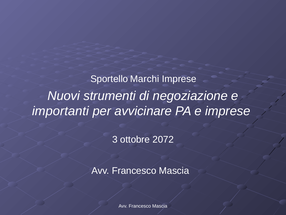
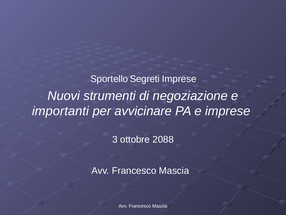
Marchi: Marchi -> Segreti (145, 79)
2072: 2072 -> 2088 (163, 139)
